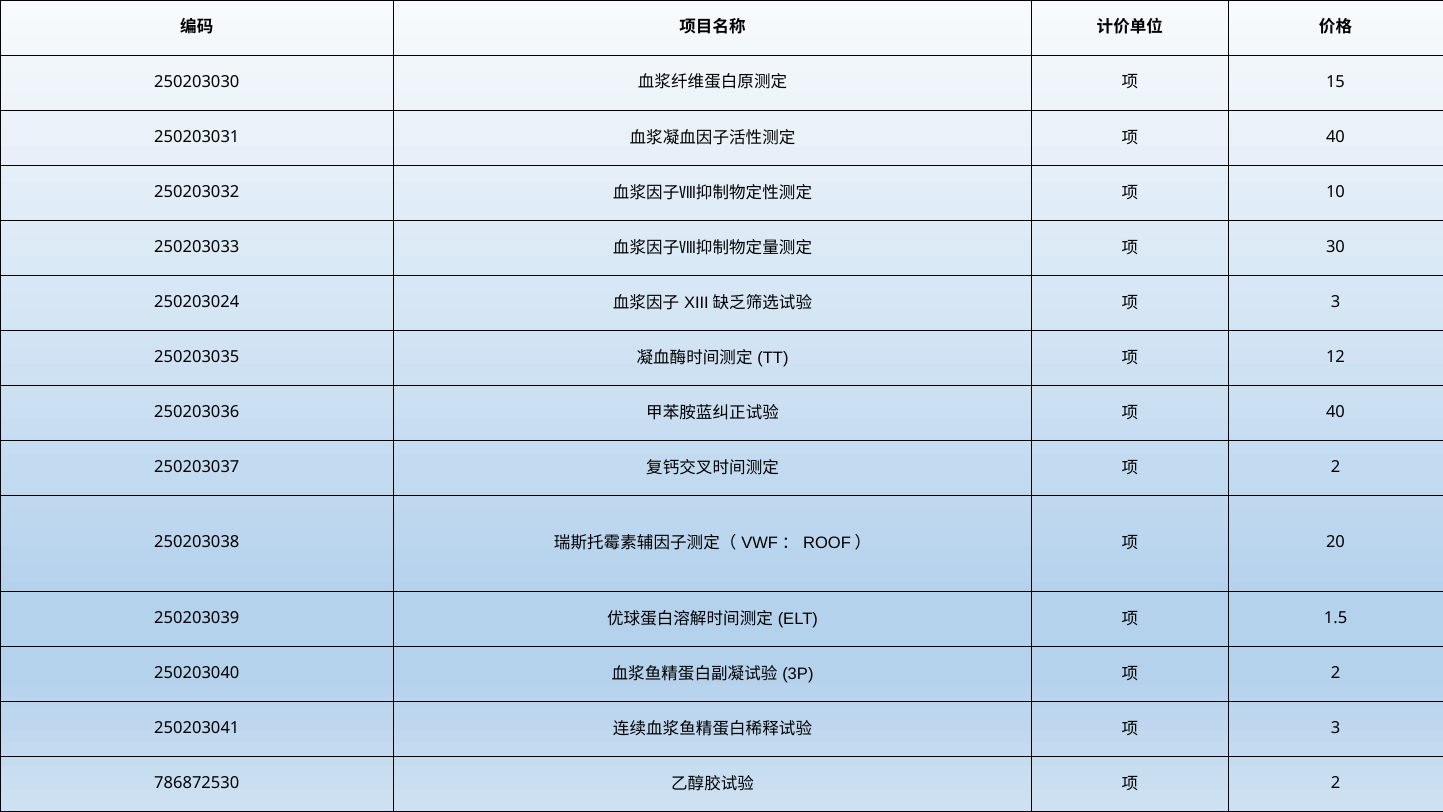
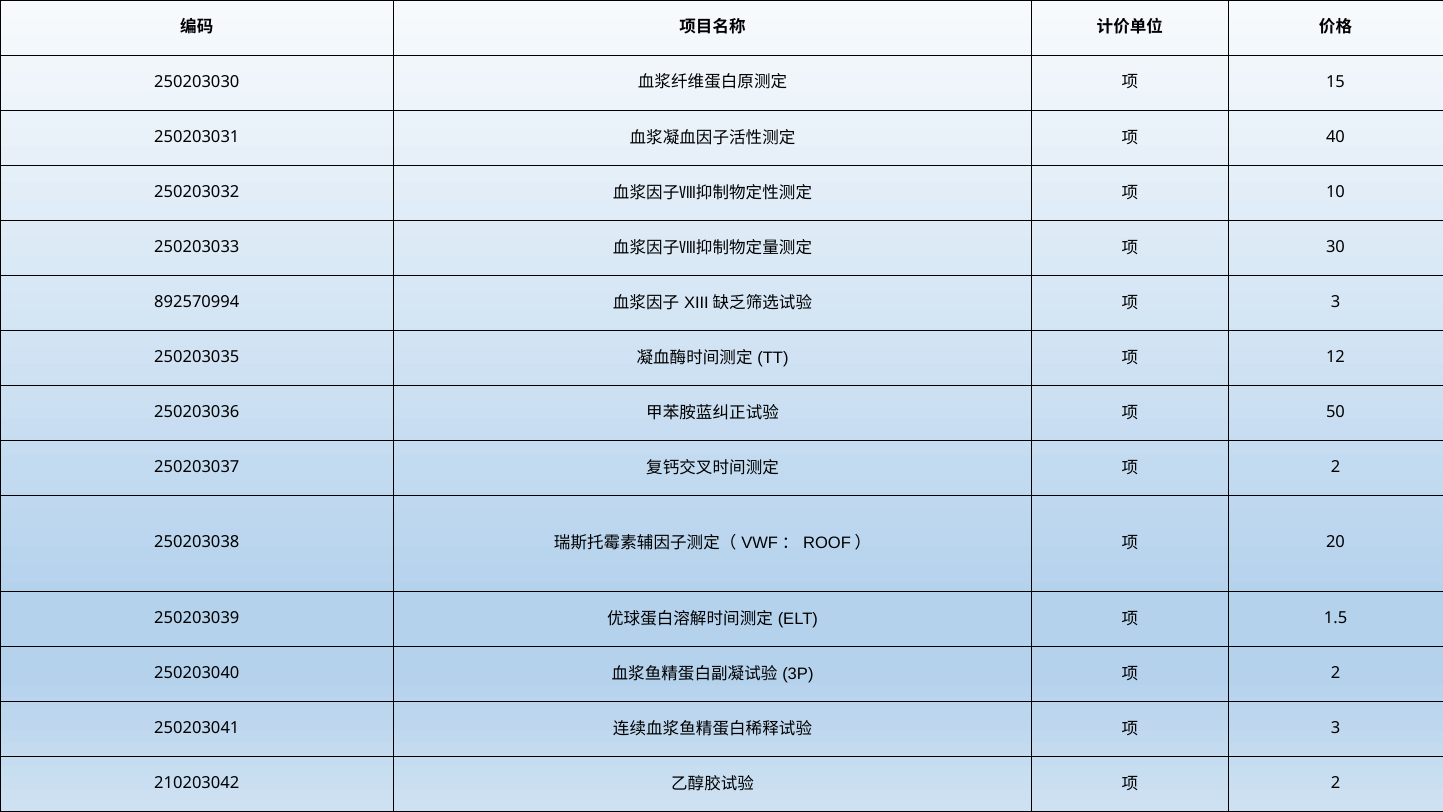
250203024: 250203024 -> 892570994 (197, 302)
40: 40 -> 50 (1336, 412)
786872530: 786872530 -> 210203042 (197, 783)
